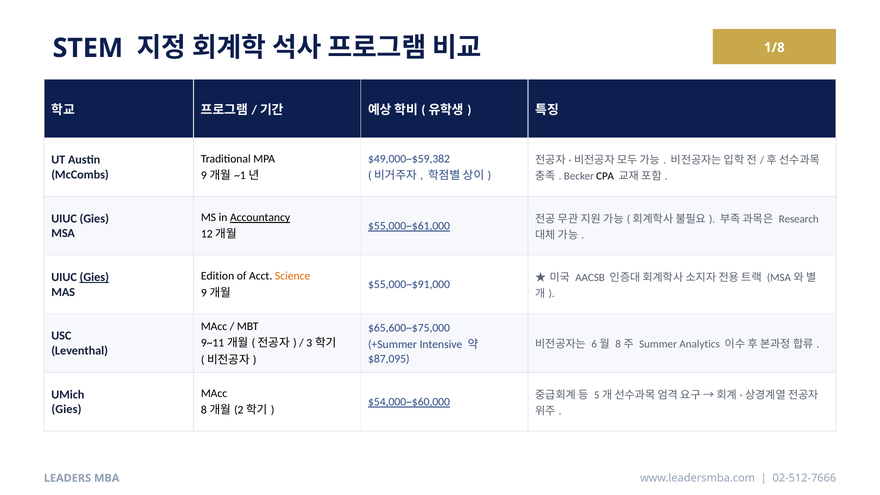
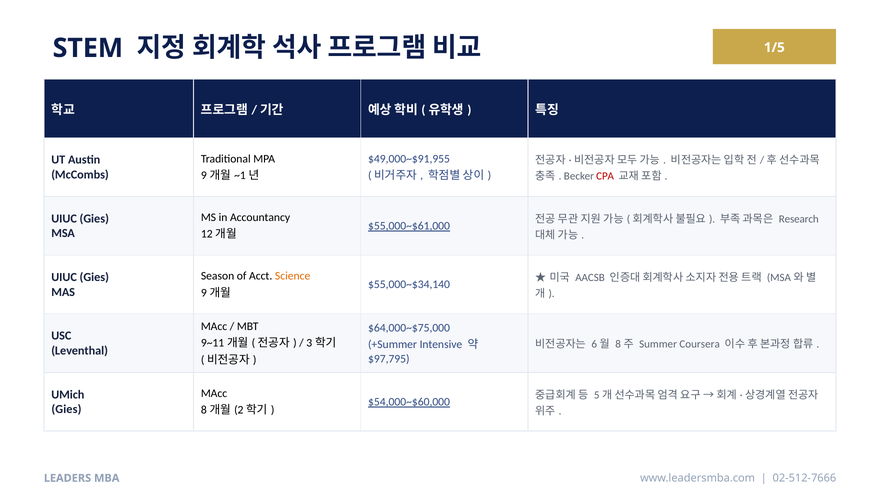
1/8: 1/8 -> 1/5 (774, 48)
$49,000~$59,382: $49,000~$59,382 -> $49,000~$91,955 (409, 159)
CPA colour: black -> red (605, 176)
Accountancy underline: present -> none (260, 218)
Edition: Edition -> Season (218, 276)
Gies underline: present -> none (94, 277)
$55,000~$91,000: $55,000~$91,000 -> $55,000~$34,140 (409, 285)
$65,600~$75,000: $65,600~$75,000 -> $64,000~$75,000 (409, 328)
Analytics: Analytics -> Coursera (700, 344)
$87,095: $87,095 -> $97,795 (389, 359)
